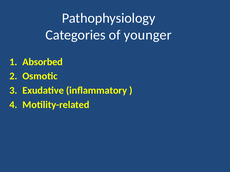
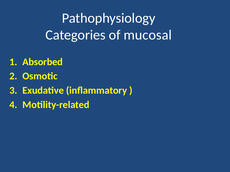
younger: younger -> mucosal (148, 35)
